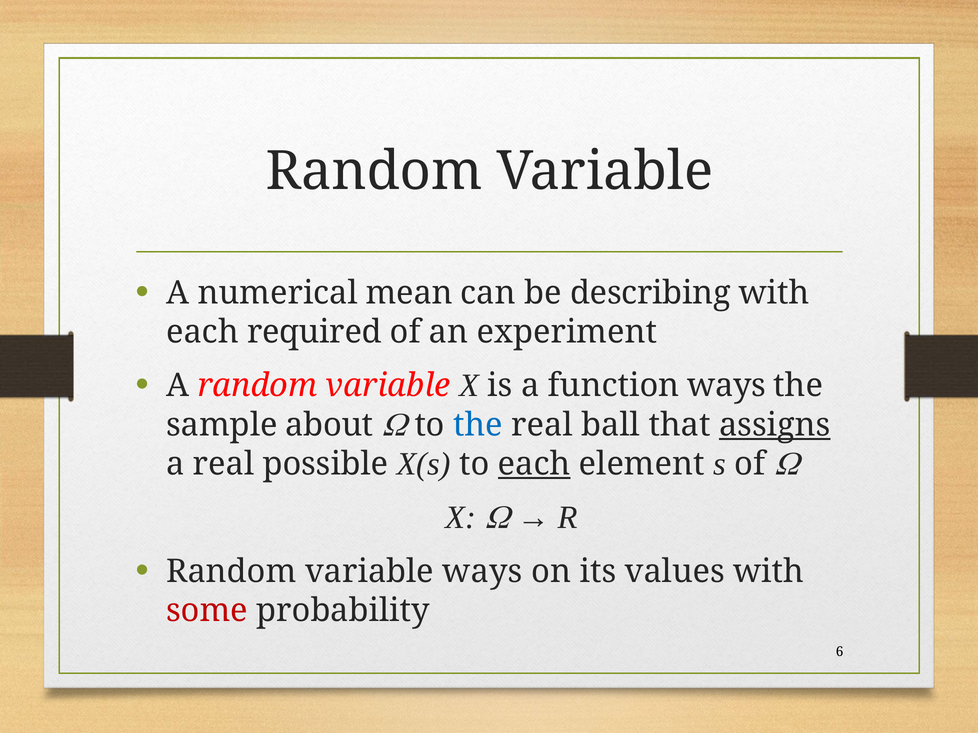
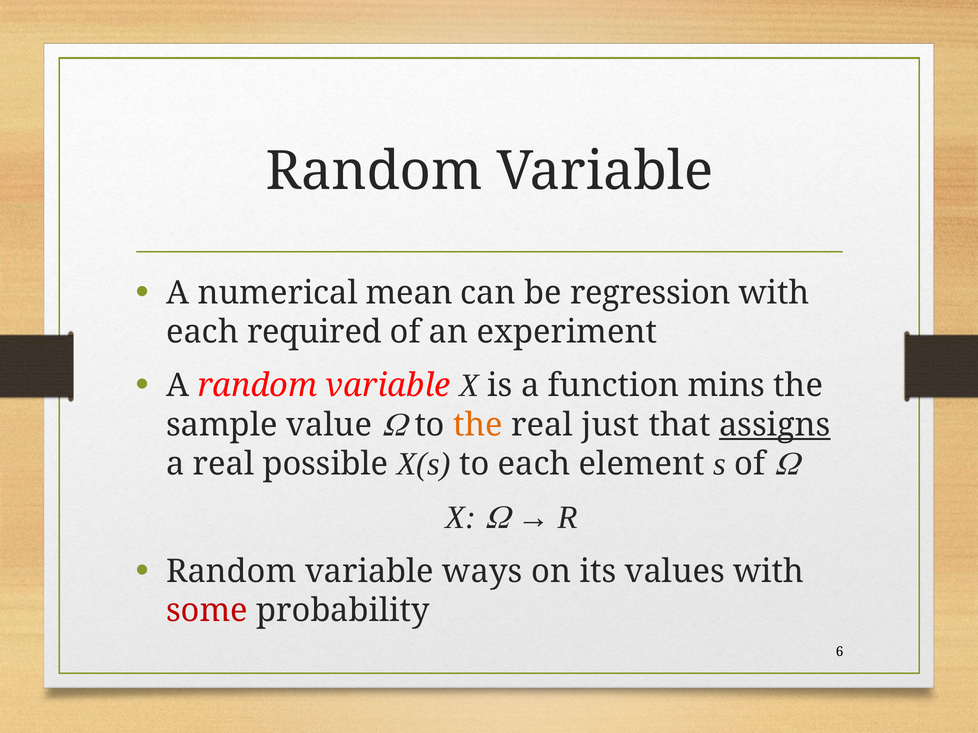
describing: describing -> regression (650, 293)
function ways: ways -> mins (726, 386)
about: about -> value (329, 425)
the colour: blue -> orange (478, 425)
ball: ball -> just (610, 425)
each underline: present -> none (534, 464)
